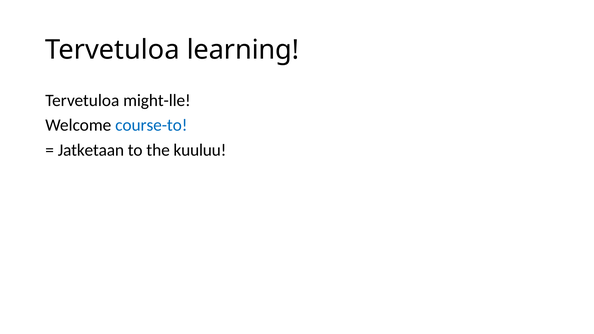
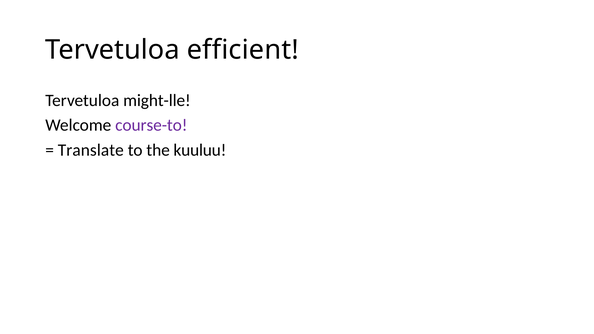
learning: learning -> efficient (243, 50)
course-to colour: blue -> purple (151, 125)
Jatketaan: Jatketaan -> Translate (91, 150)
